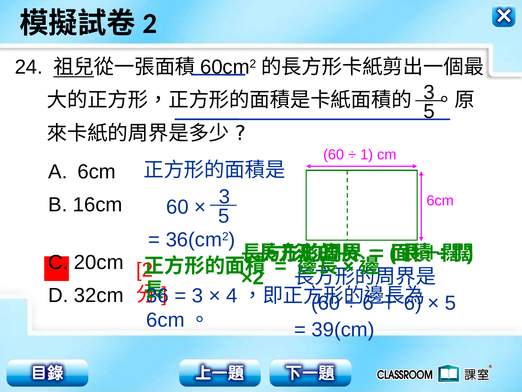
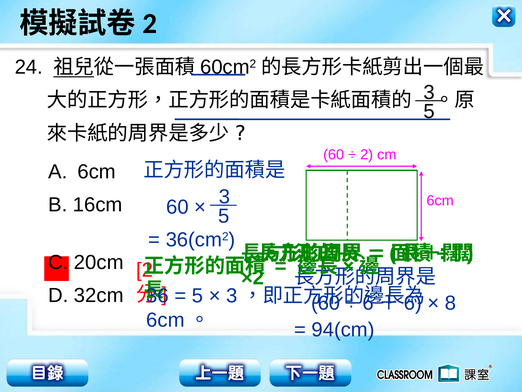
1: 1 -> 2 (367, 155)
3: 3 -> 5 (197, 295)
4: 4 -> 3 (232, 295)
5: 5 -> 8 (451, 303)
39(cm: 39(cm -> 94(cm (343, 329)
